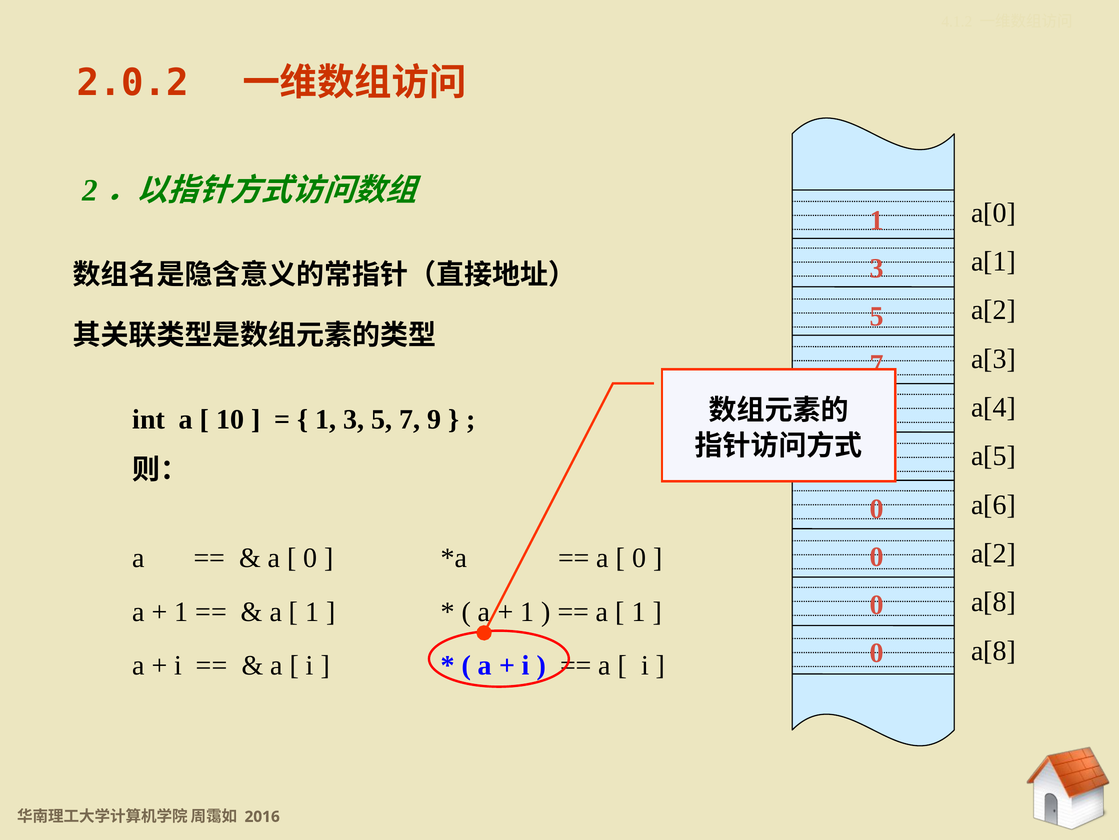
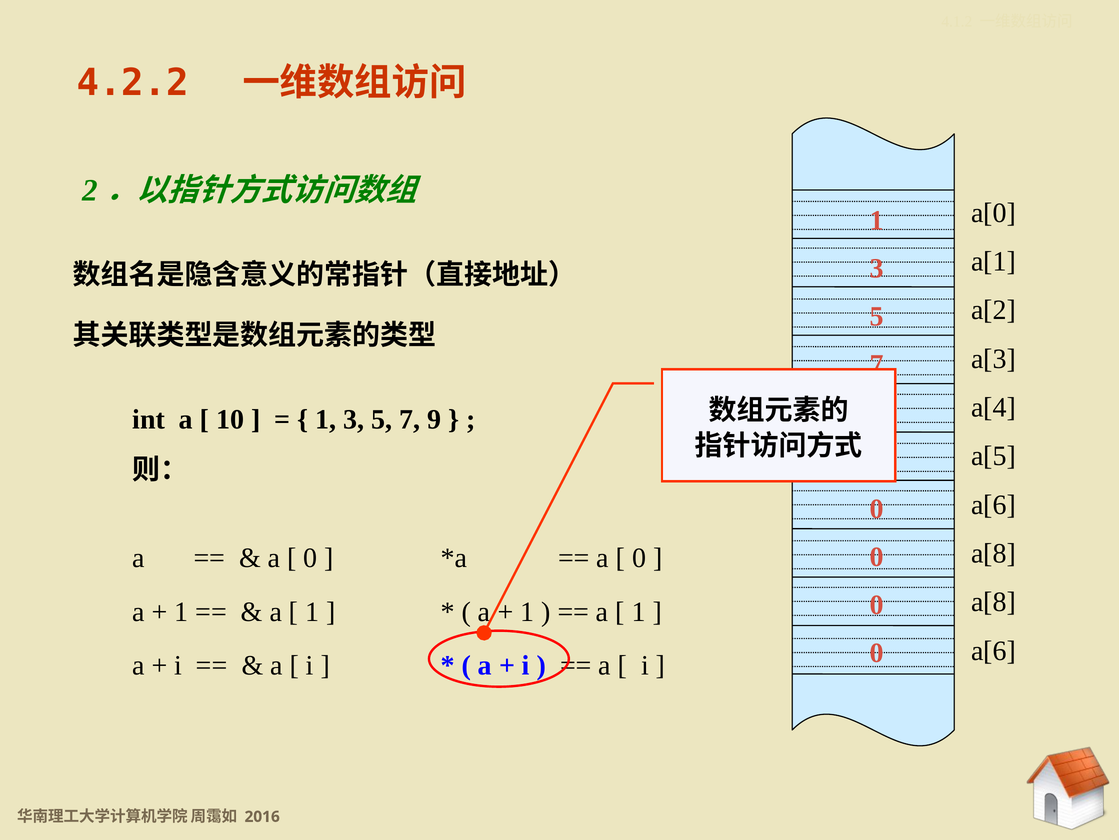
2.0.2: 2.0.2 -> 4.2.2 (133, 83)
a[2: a[2 -> a[8 (994, 553)
a[8: a[8 -> a[6 (994, 650)
